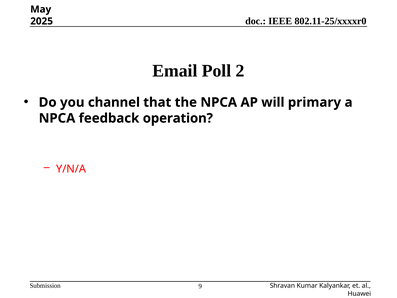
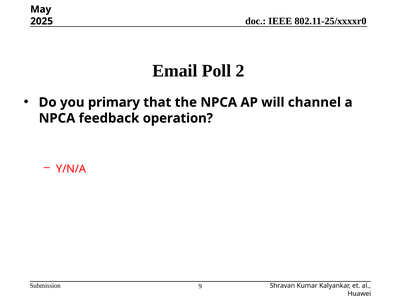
channel: channel -> primary (114, 102)
primary: primary -> channel (314, 102)
